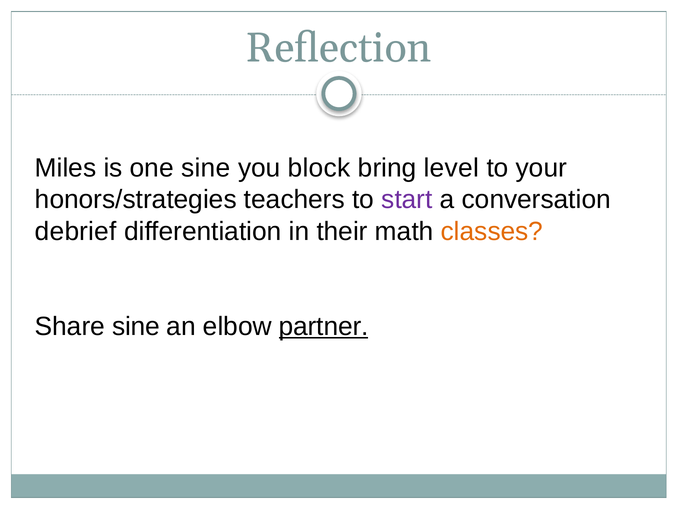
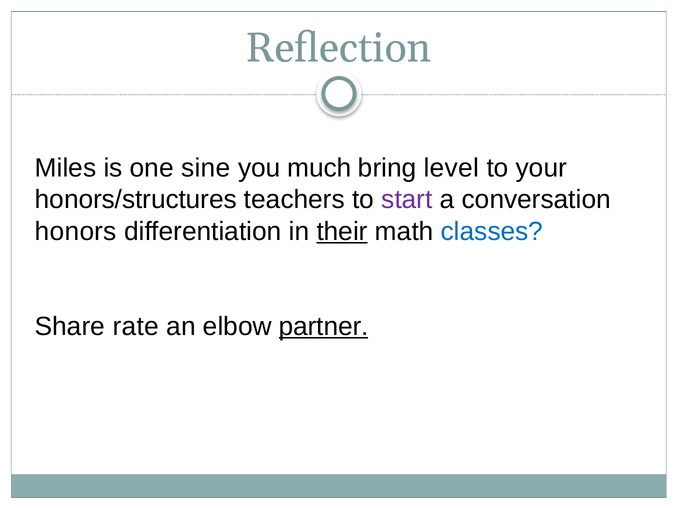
block: block -> much (319, 168)
honors/strategies: honors/strategies -> honors/structures (136, 200)
debrief: debrief -> honors (76, 231)
their underline: none -> present (342, 231)
classes colour: orange -> blue (492, 231)
Share sine: sine -> rate (136, 326)
